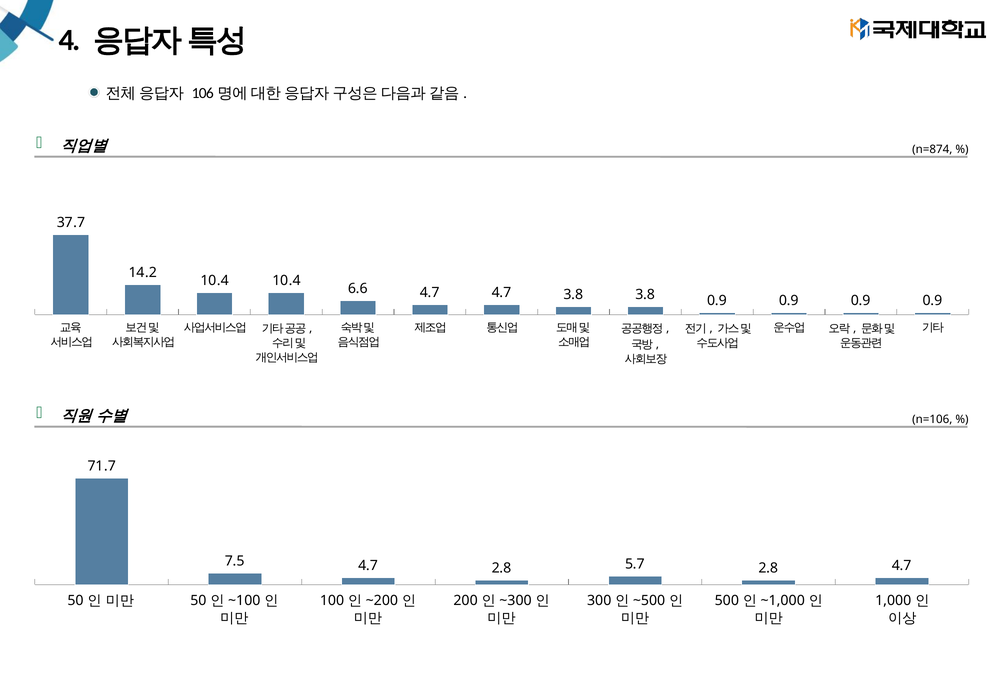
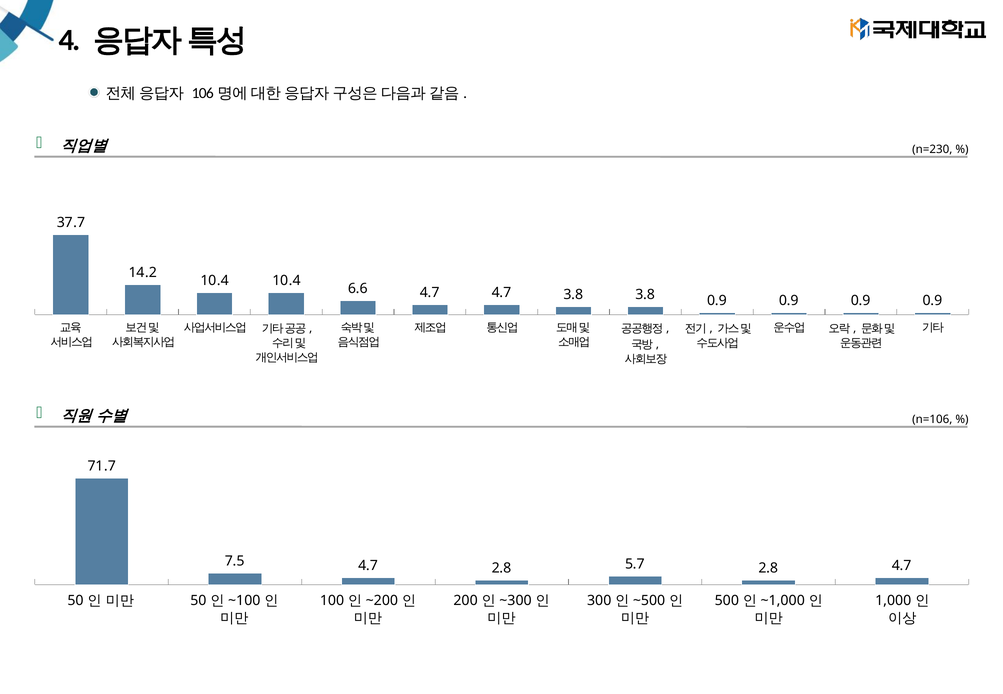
n=874: n=874 -> n=230 (932, 150)
